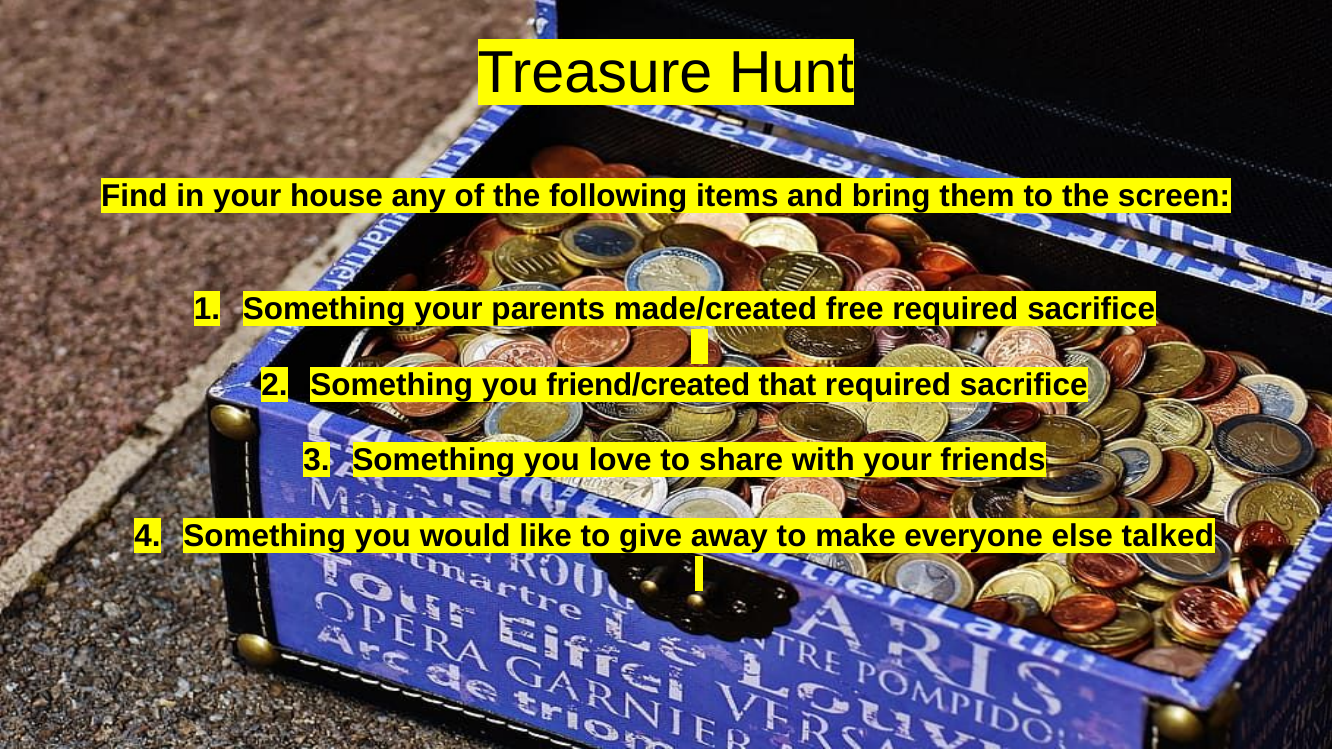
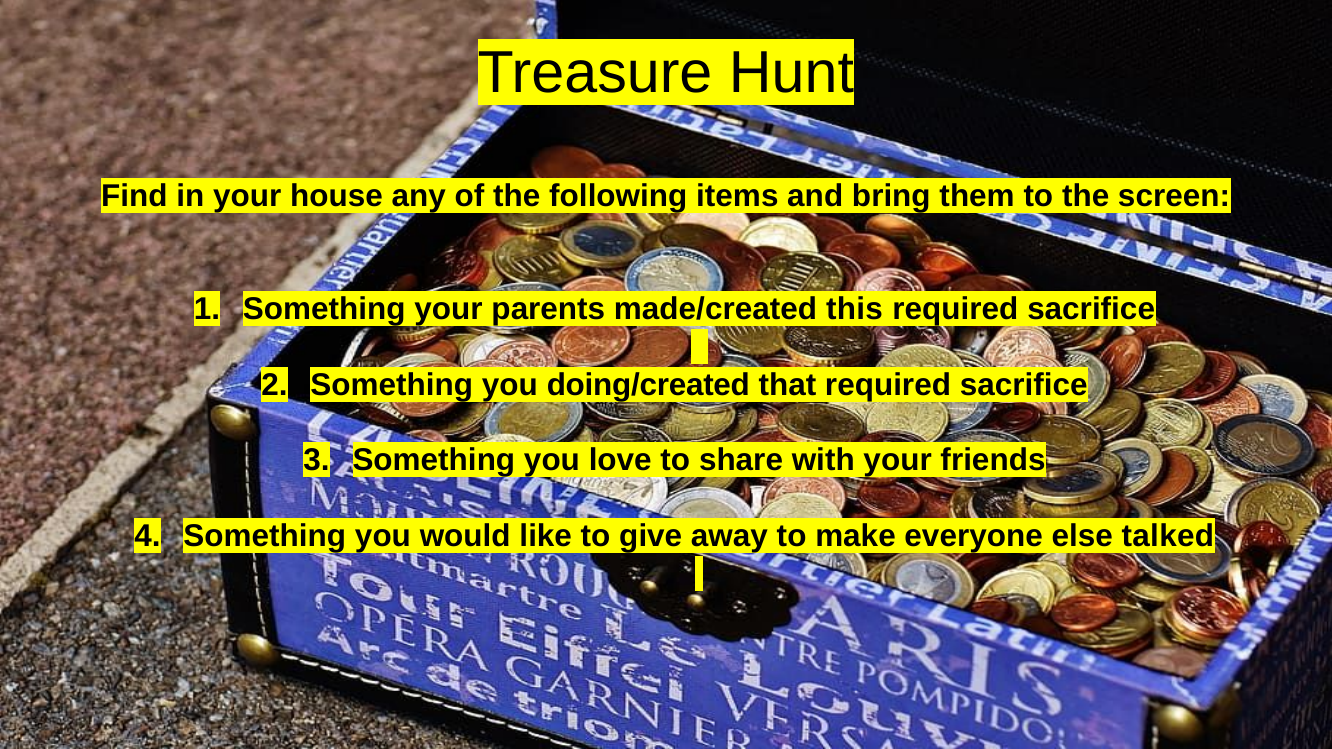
free: free -> this (855, 310)
friend/created: friend/created -> doing/created (648, 385)
